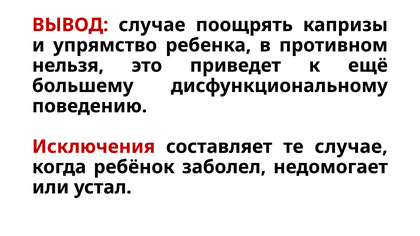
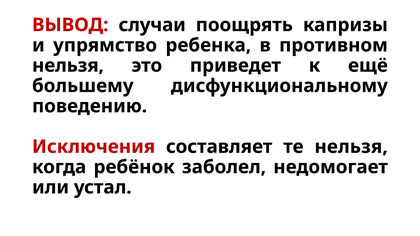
ВЫВОД случае: случае -> случаи (152, 25)
те случае: случае -> нельзя (351, 147)
